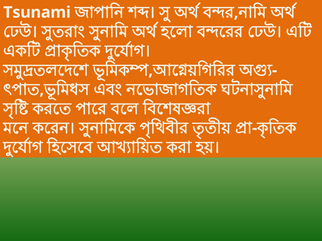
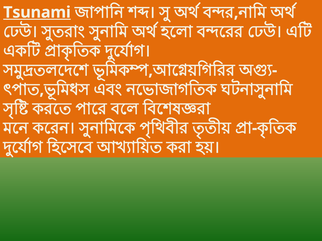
Tsunami underline: none -> present (37, 12)
